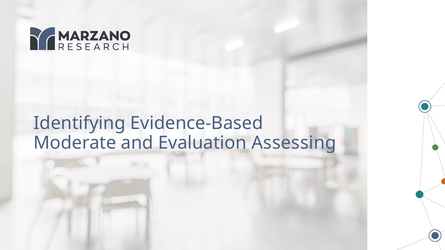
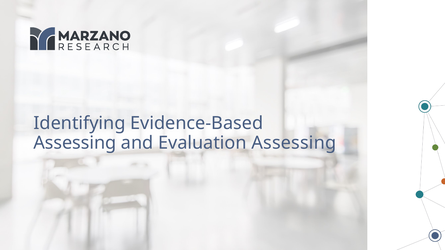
Moderate: Moderate -> Assessing (75, 143)
